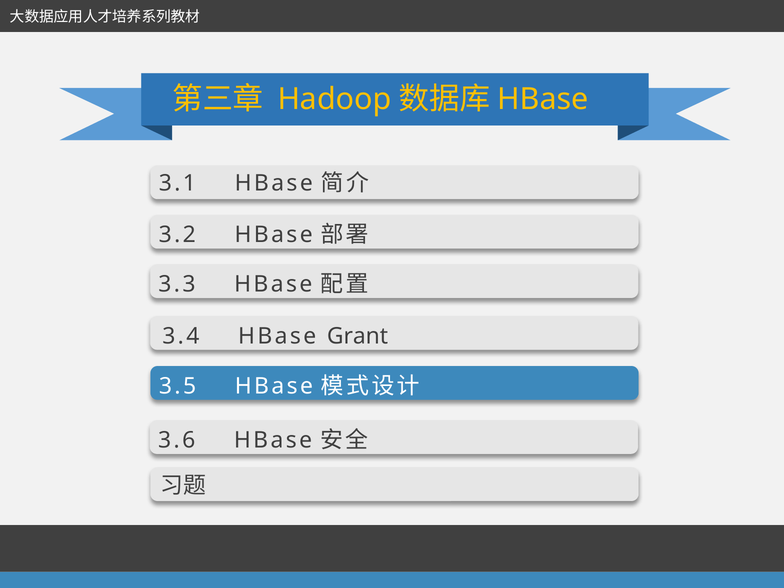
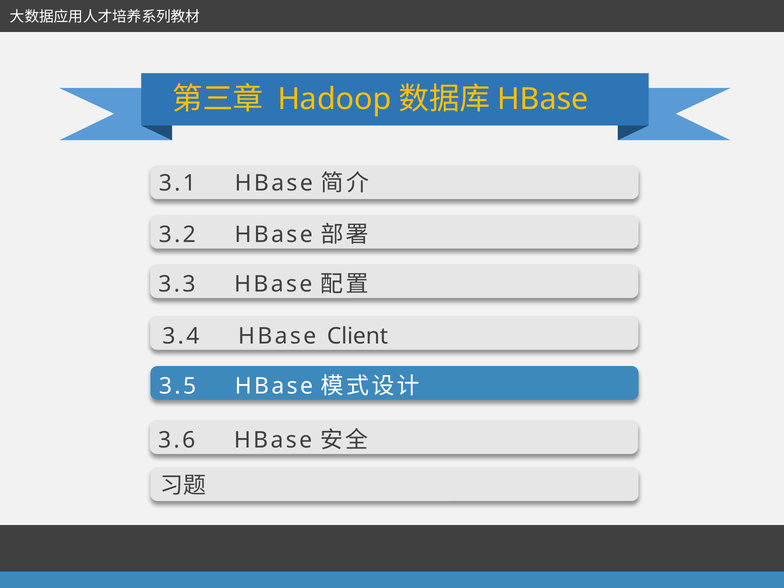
Grant: Grant -> Client (358, 336)
